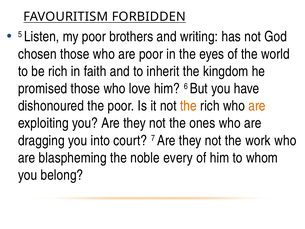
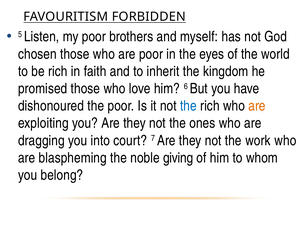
writing: writing -> myself (199, 37)
the colour: orange -> blue (188, 106)
every: every -> giving (178, 158)
